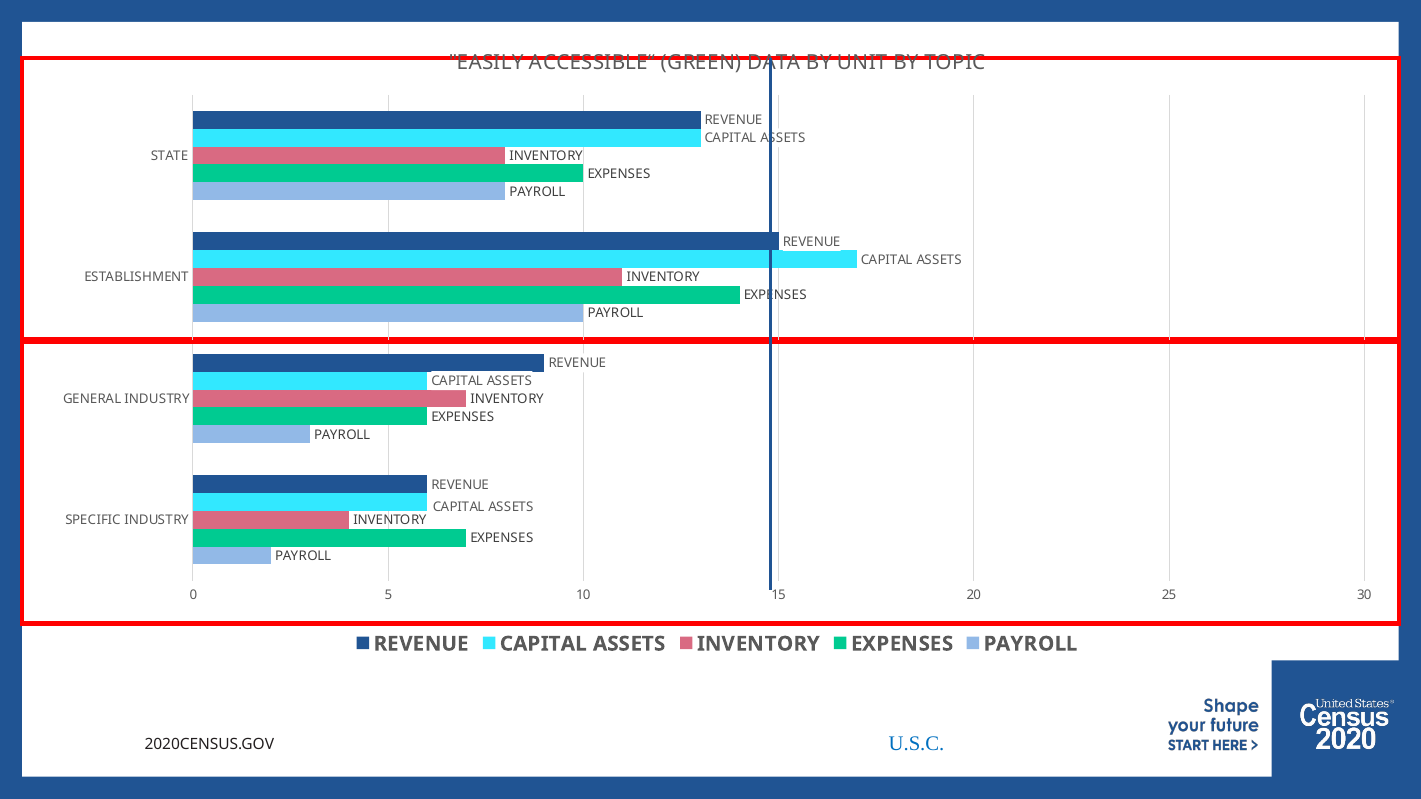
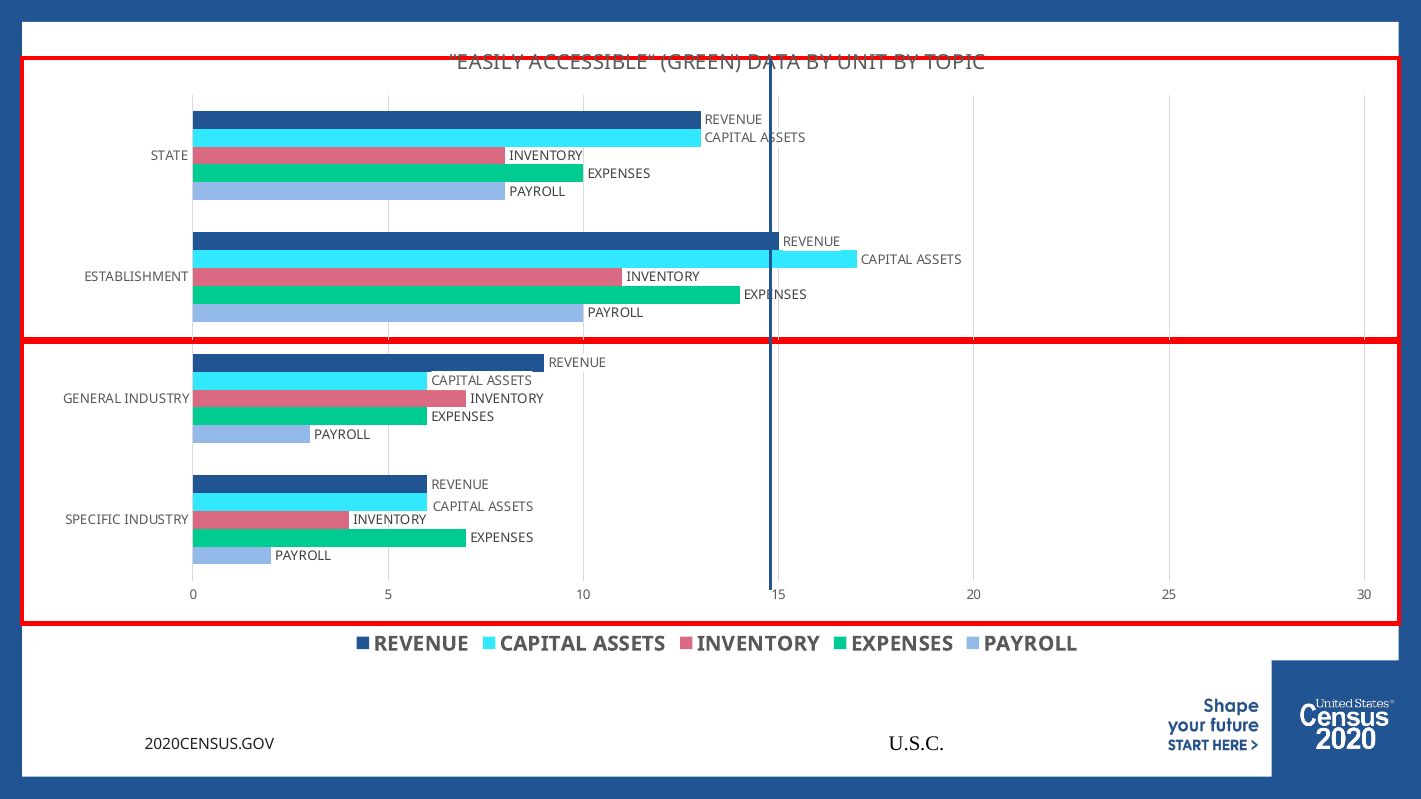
U.S.C colour: blue -> black (917, 744)
